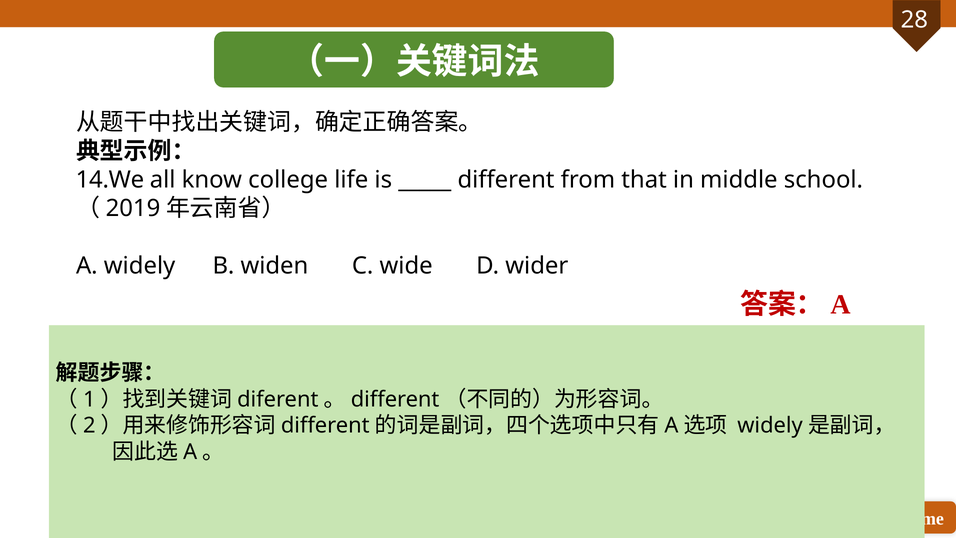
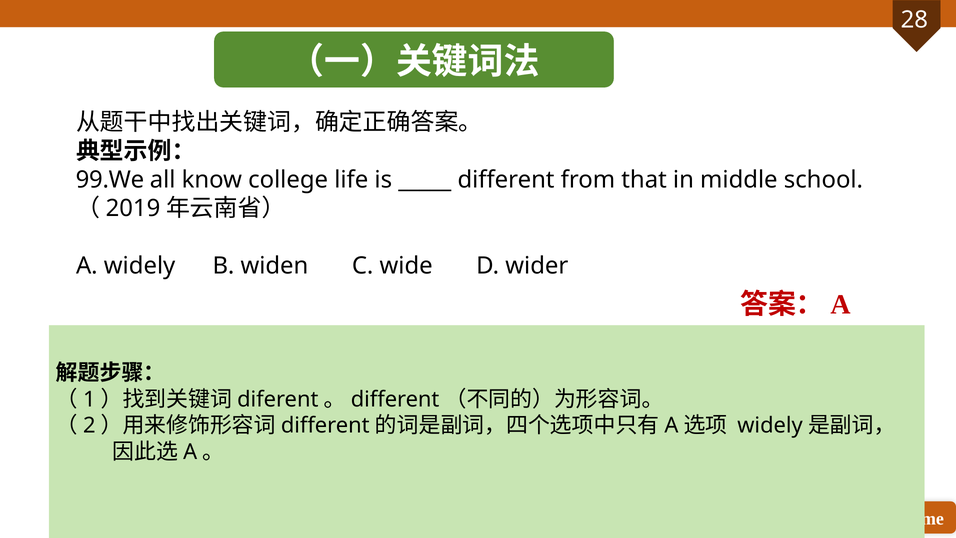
14.We: 14.We -> 99.We (110, 180)
